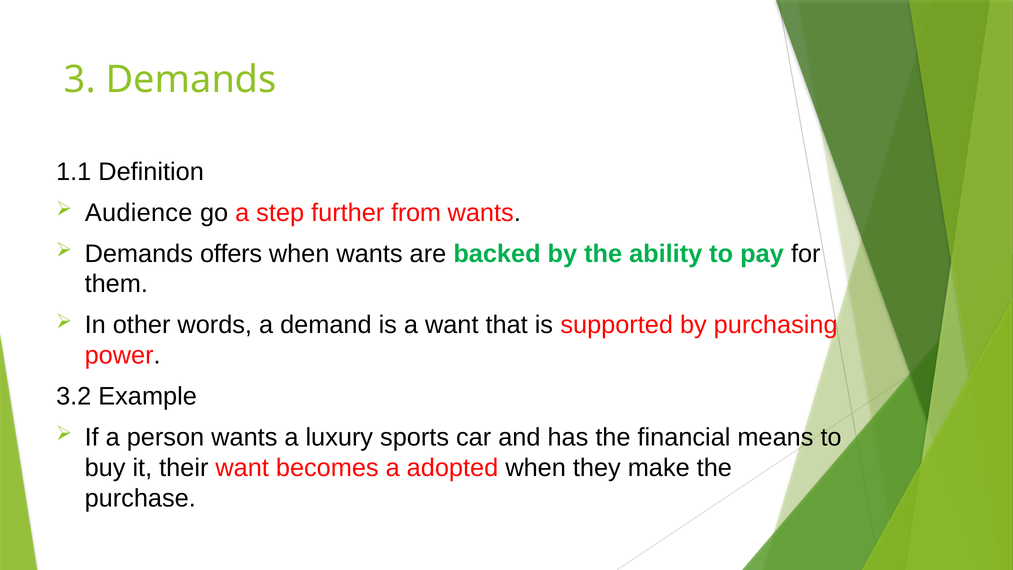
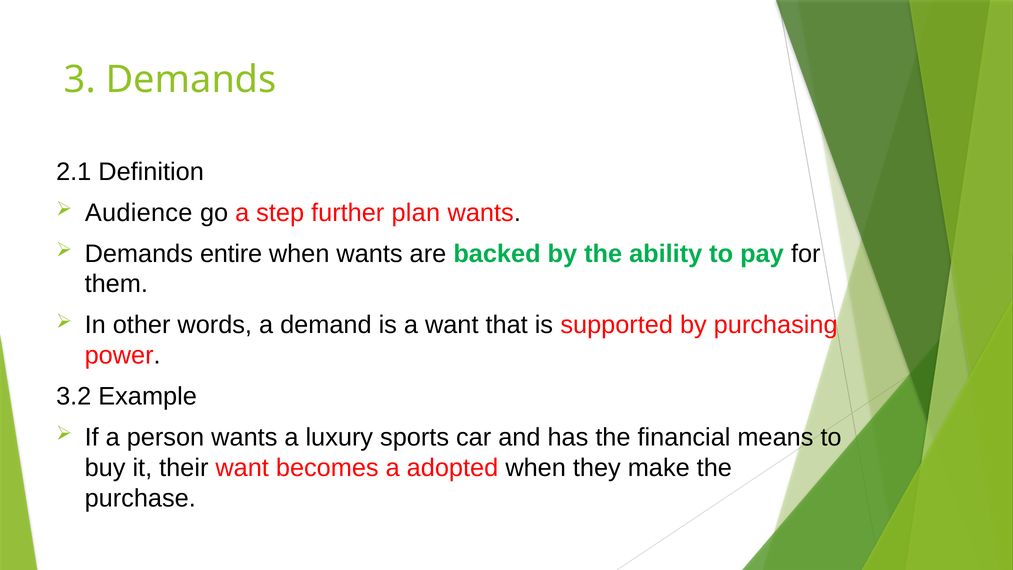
1.1: 1.1 -> 2.1 (74, 172)
from: from -> plan (416, 213)
offers: offers -> entire (231, 254)
